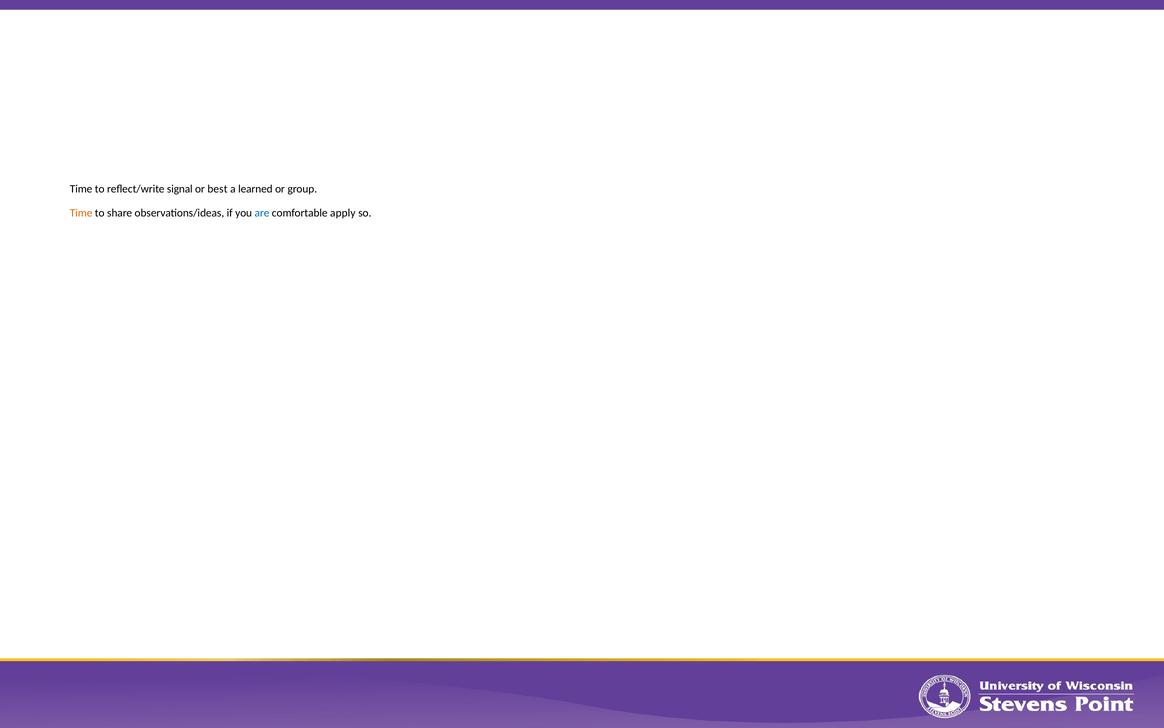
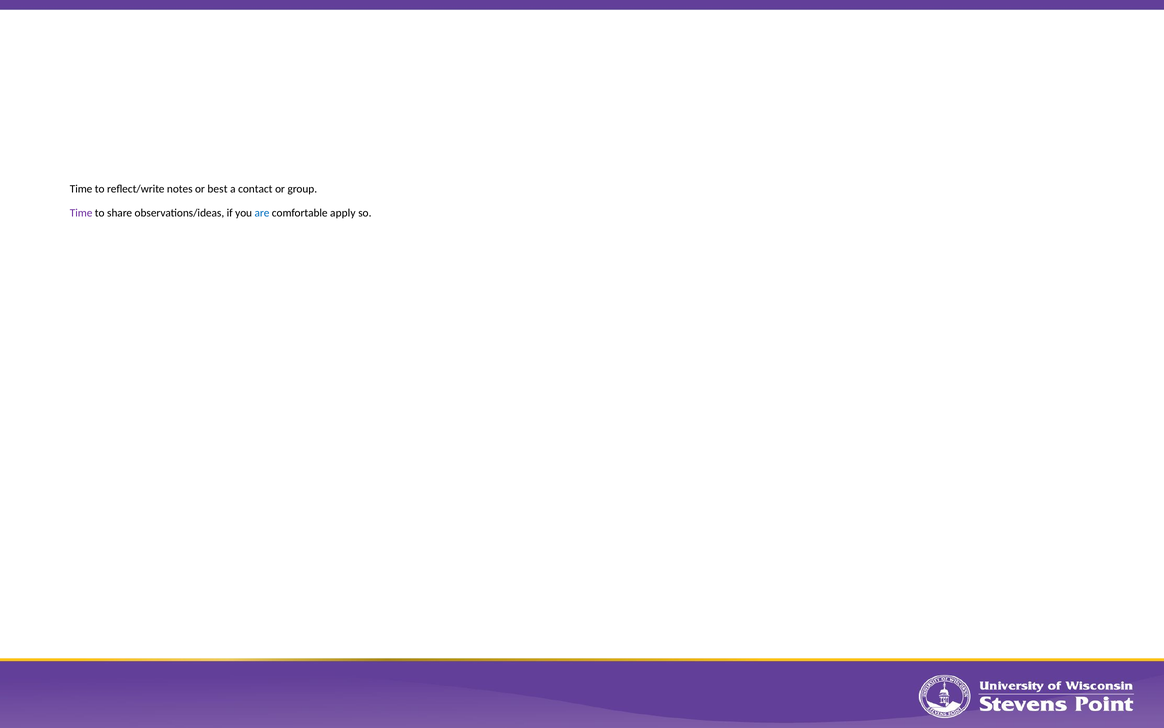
signal: signal -> notes (180, 189)
learned: learned -> contact (255, 189)
Time colour: orange -> purple (81, 213)
